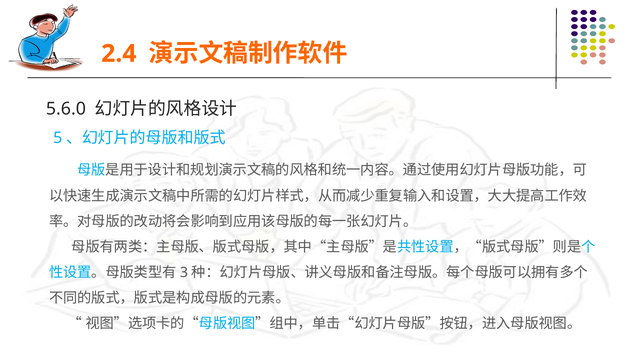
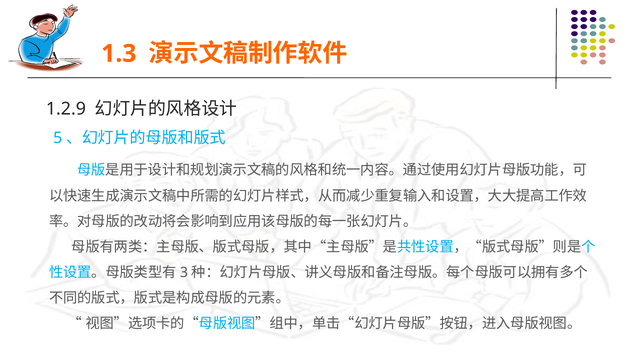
2.4: 2.4 -> 1.3 (119, 54)
5.6.0: 5.6.0 -> 1.2.9 (66, 109)
